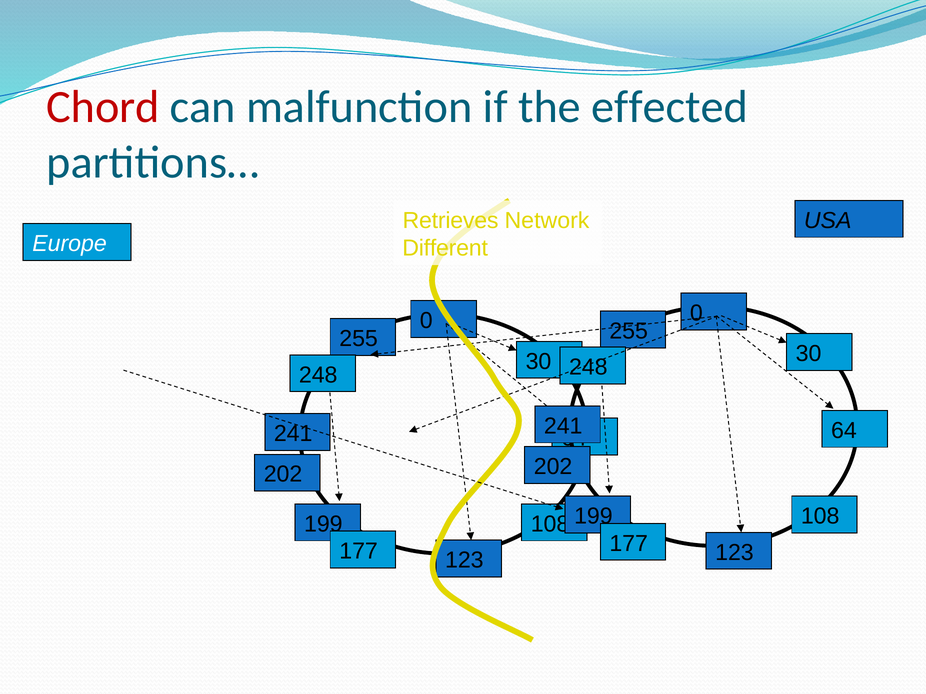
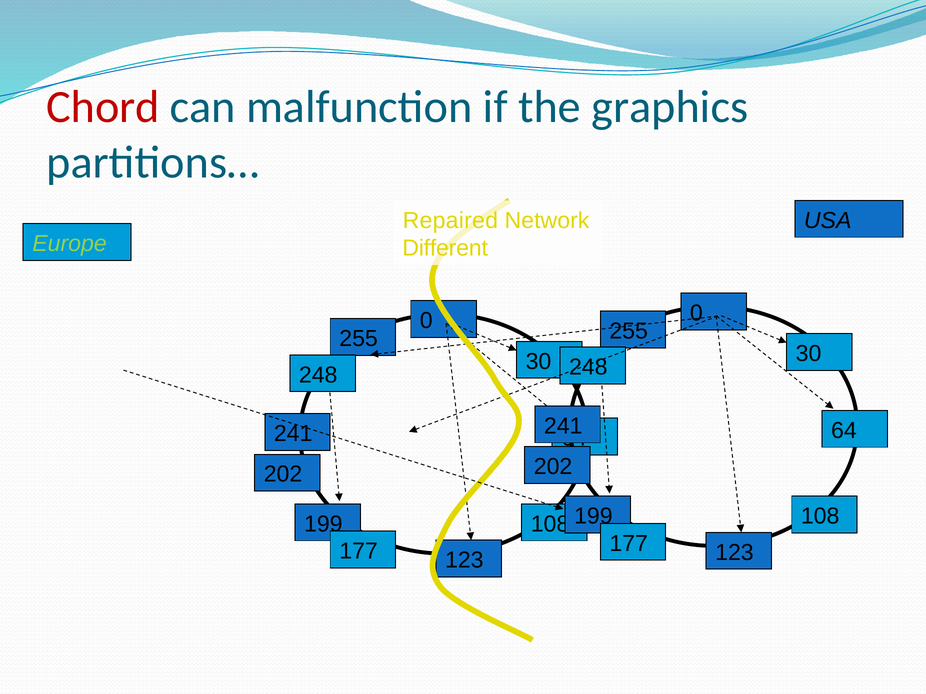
effected: effected -> graphics (670, 107)
Retrieves: Retrieves -> Repaired (450, 221)
Europe colour: white -> light green (70, 244)
